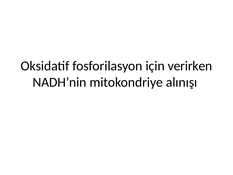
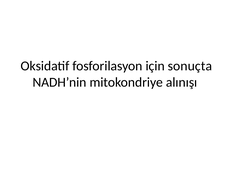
verirken: verirken -> sonuçta (190, 66)
